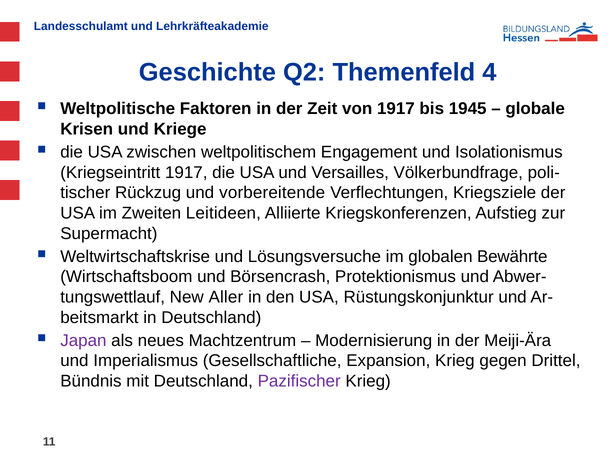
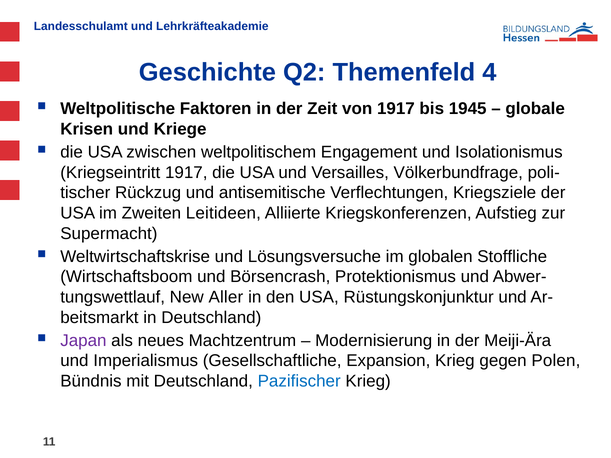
vorbereitende: vorbereitende -> antisemitische (272, 193)
Bewährte: Bewährte -> Stoffliche (512, 257)
Drittel: Drittel -> Polen (556, 361)
Pazifischer colour: purple -> blue (299, 381)
